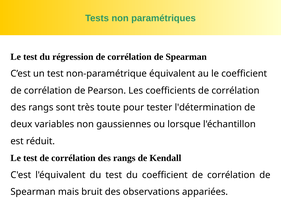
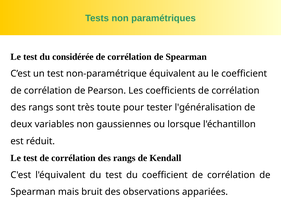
régression: régression -> considérée (73, 57)
l'détermination: l'détermination -> l'généralisation (208, 107)
